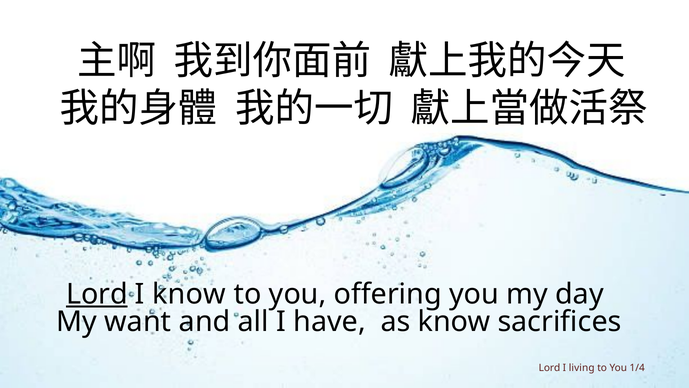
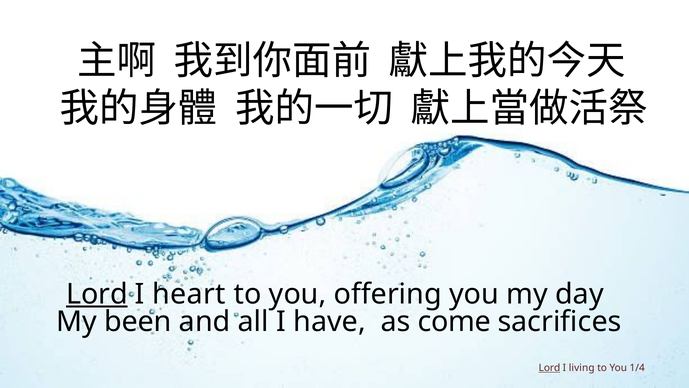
I know: know -> heart (189, 294)
want: want -> been (138, 321)
as know: know -> come (454, 321)
Lord underline: none -> present (549, 368)
